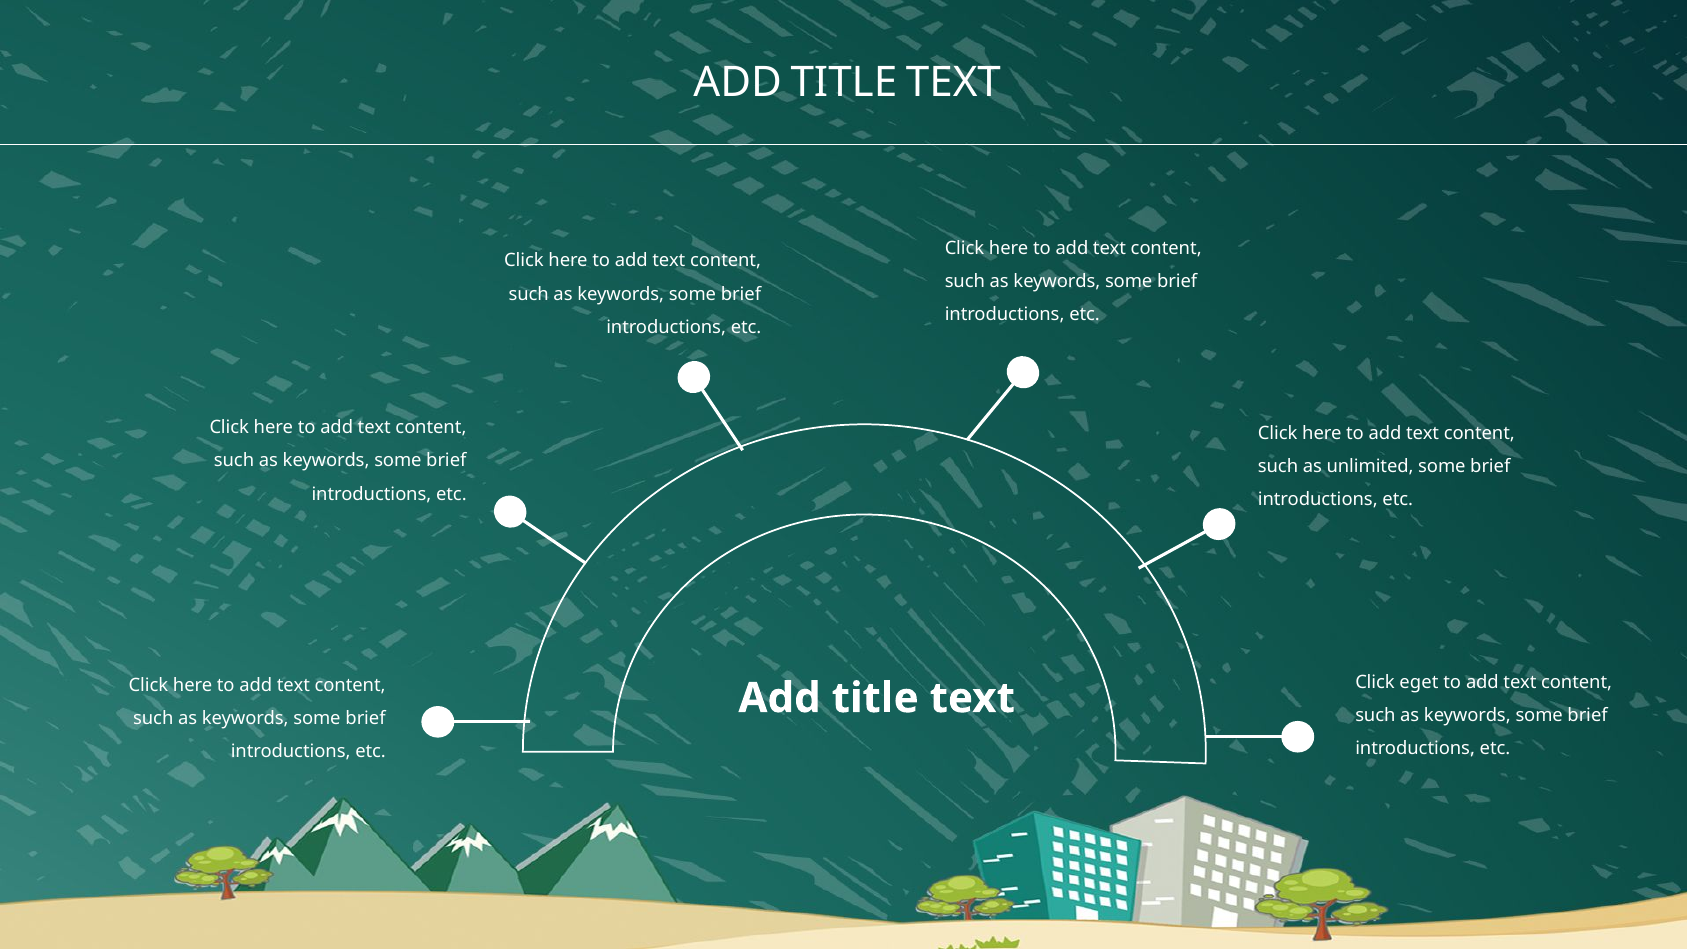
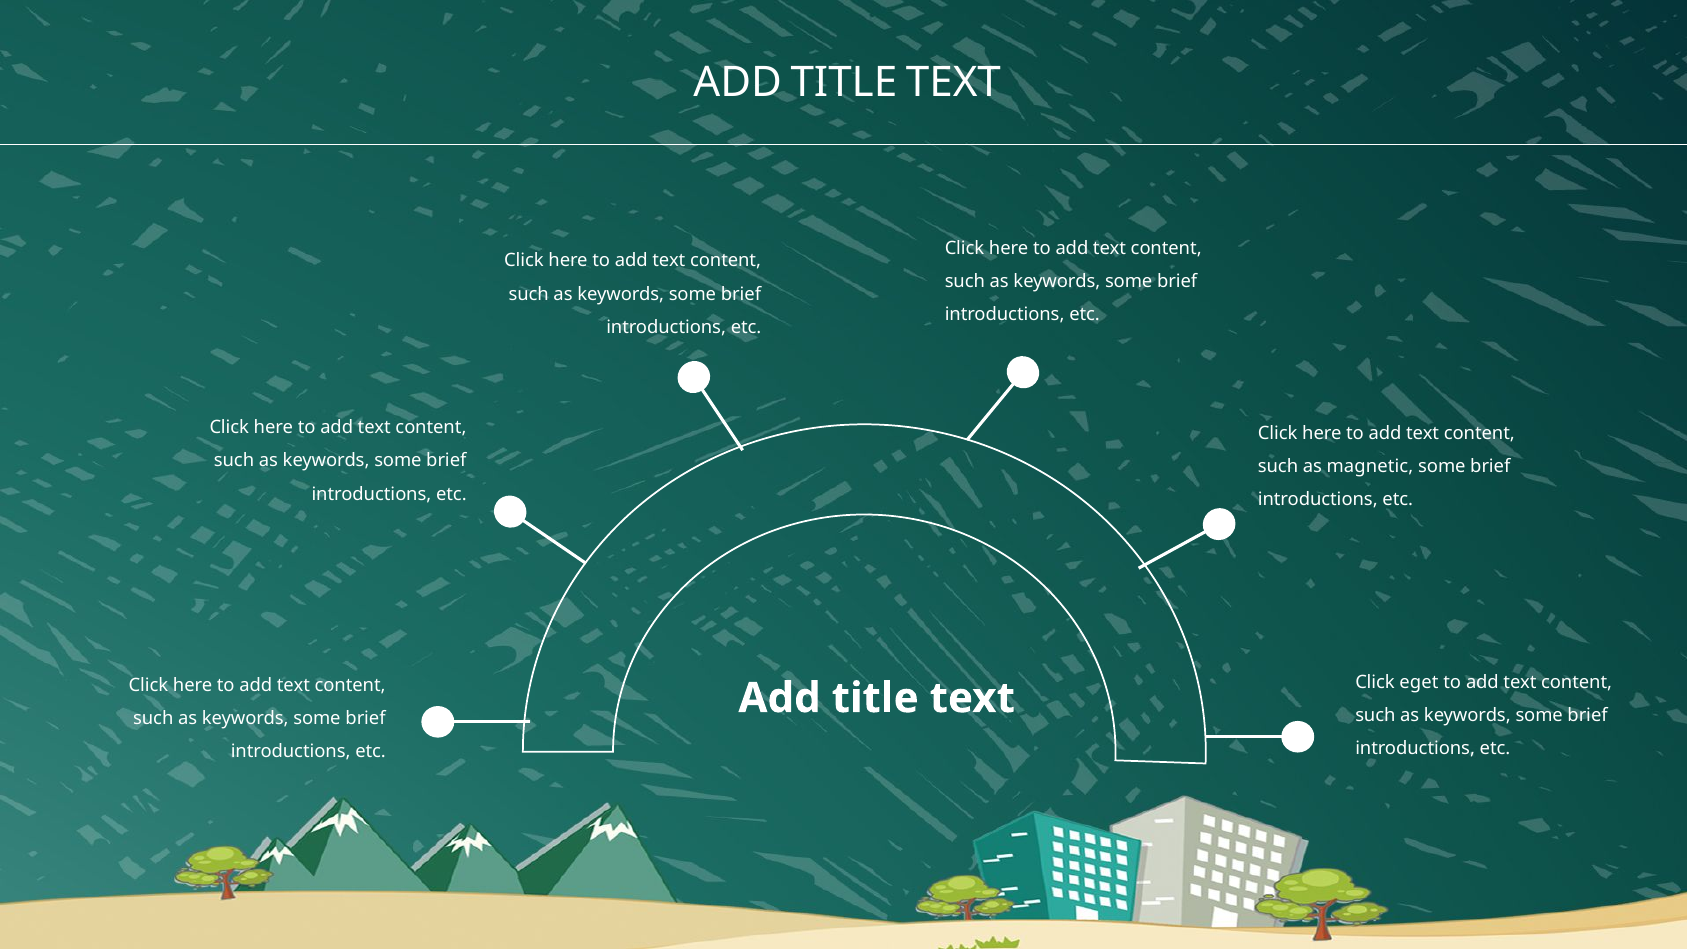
unlimited: unlimited -> magnetic (1370, 467)
